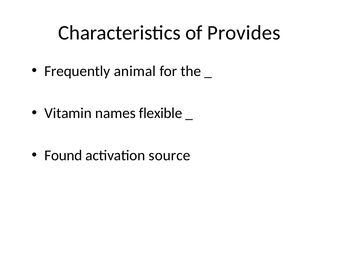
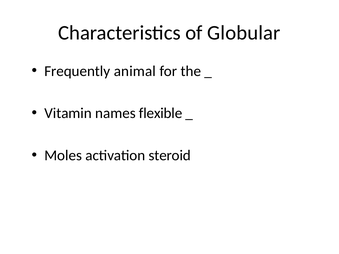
Provides: Provides -> Globular (244, 33)
Found: Found -> Moles (63, 156)
source: source -> steroid (170, 156)
